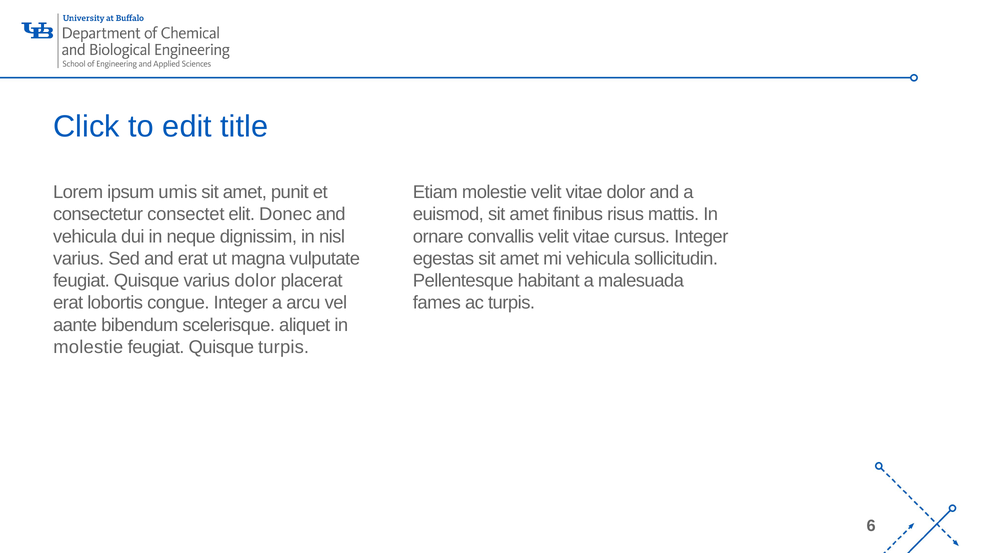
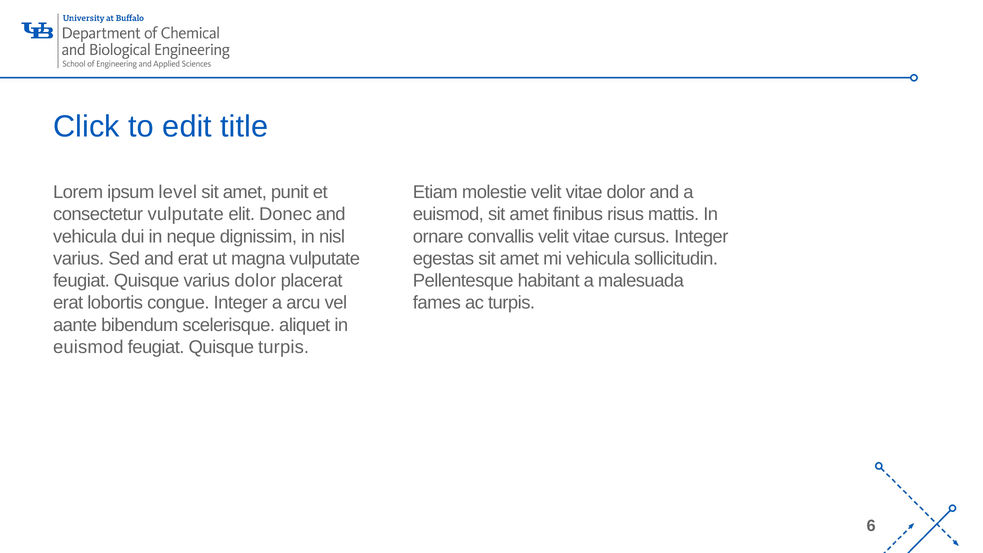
umis: umis -> level (178, 192)
consectetur consectet: consectet -> vulputate (186, 214)
molestie: molestie -> euismod (88, 347)
